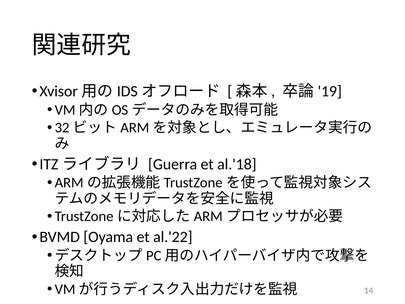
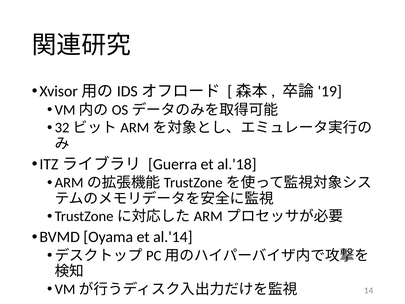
al.'22: al.'22 -> al.'14 (173, 237)
